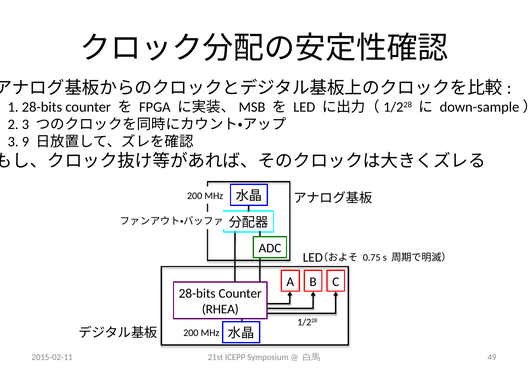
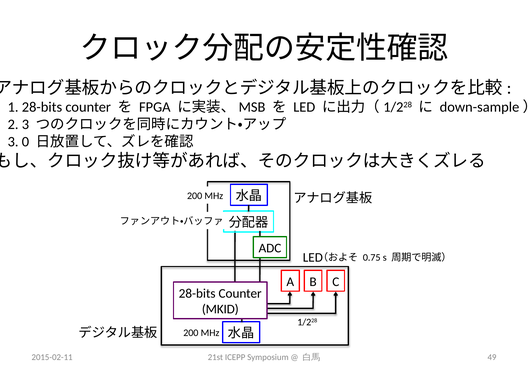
9: 9 -> 0 (25, 142)
RHEA: RHEA -> MKID (220, 309)
